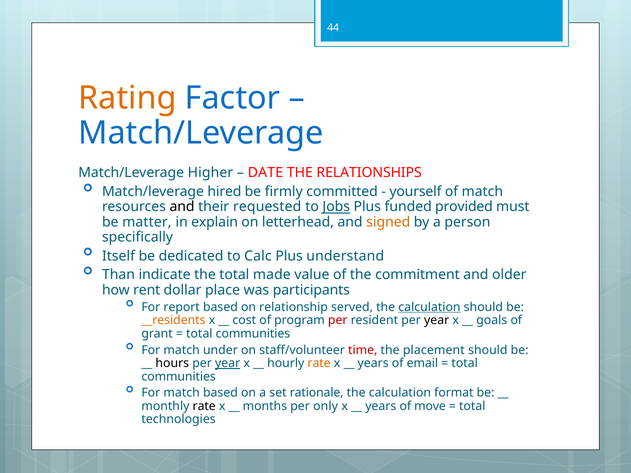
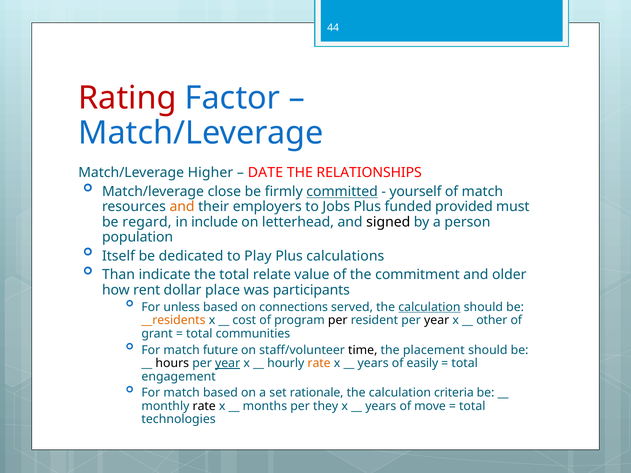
Rating colour: orange -> red (127, 98)
hired: hired -> close (224, 192)
committed underline: none -> present (342, 192)
and colour: black -> orange (182, 207)
requested: requested -> employers (267, 207)
Jobs underline: present -> none (336, 207)
matter: matter -> regard (147, 222)
explain: explain -> include (215, 222)
signed colour: orange -> black (388, 222)
specifically: specifically -> population (138, 237)
Calc: Calc -> Play (258, 256)
understand: understand -> calculations (345, 256)
made: made -> relate (272, 275)
report: report -> unless (182, 307)
relationship: relationship -> connections (294, 307)
per colour: red -> black (338, 320)
goals: goals -> other (492, 320)
under: under -> future (220, 350)
time colour: red -> black (363, 350)
email: email -> easily (422, 363)
communities: communities -> engagement (179, 377)
format: format -> criteria (454, 393)
only: only -> they (326, 406)
